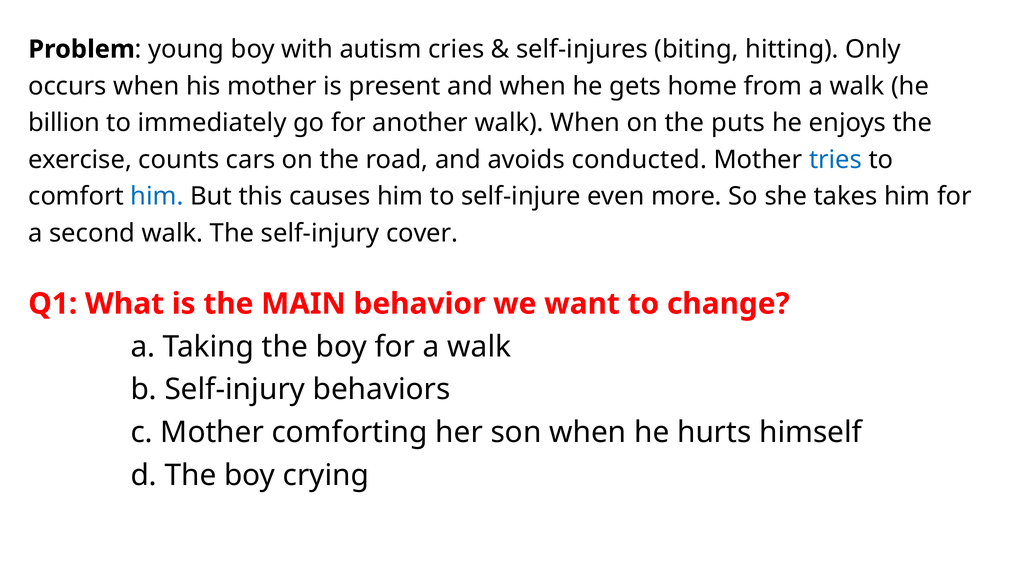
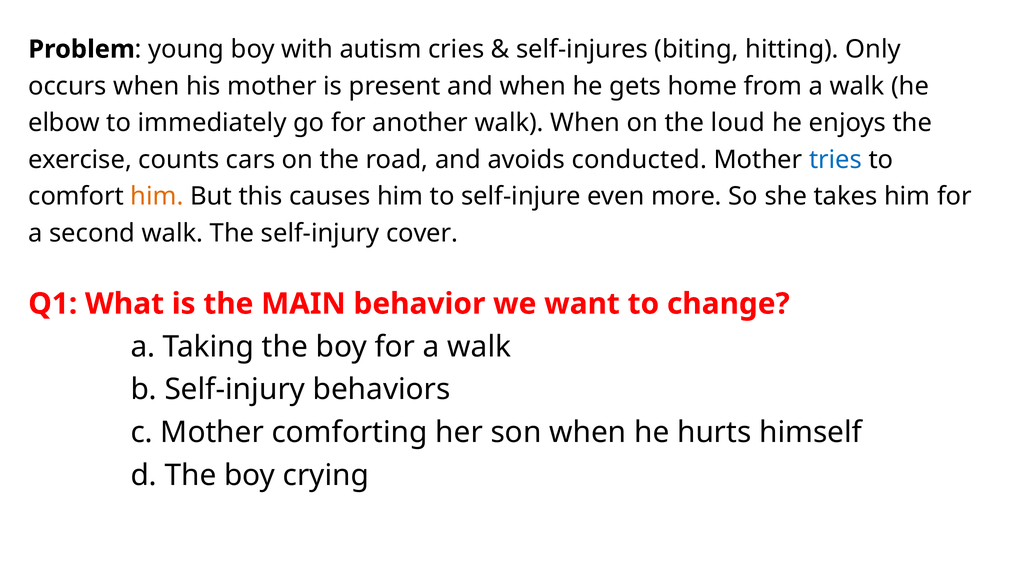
billion: billion -> elbow (64, 123)
puts: puts -> loud (738, 123)
him colour: blue -> orange (157, 197)
